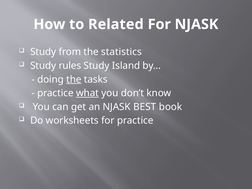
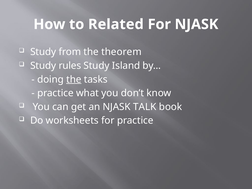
statistics: statistics -> theorem (121, 52)
what underline: present -> none (87, 93)
BEST: BEST -> TALK (145, 107)
